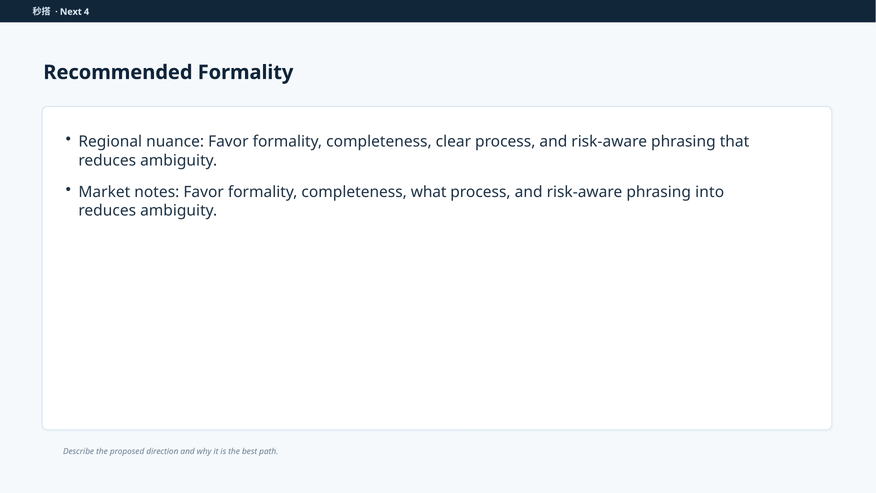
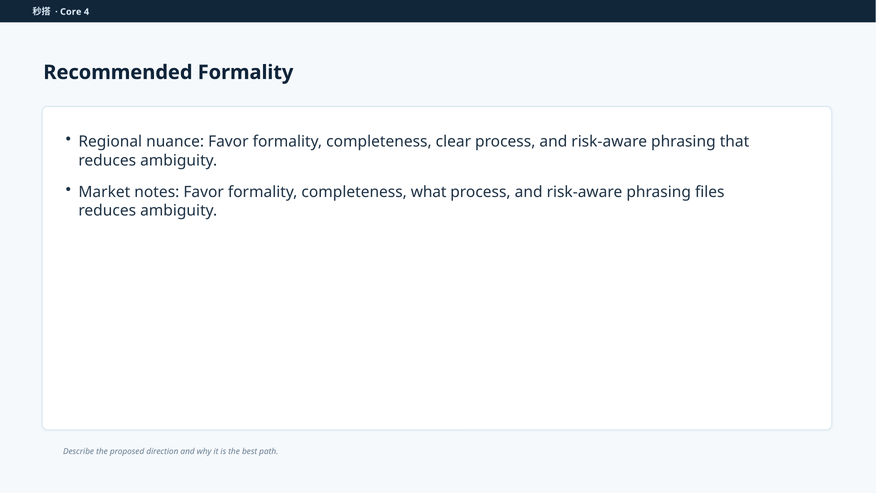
Next: Next -> Core (71, 12)
into: into -> files (710, 192)
